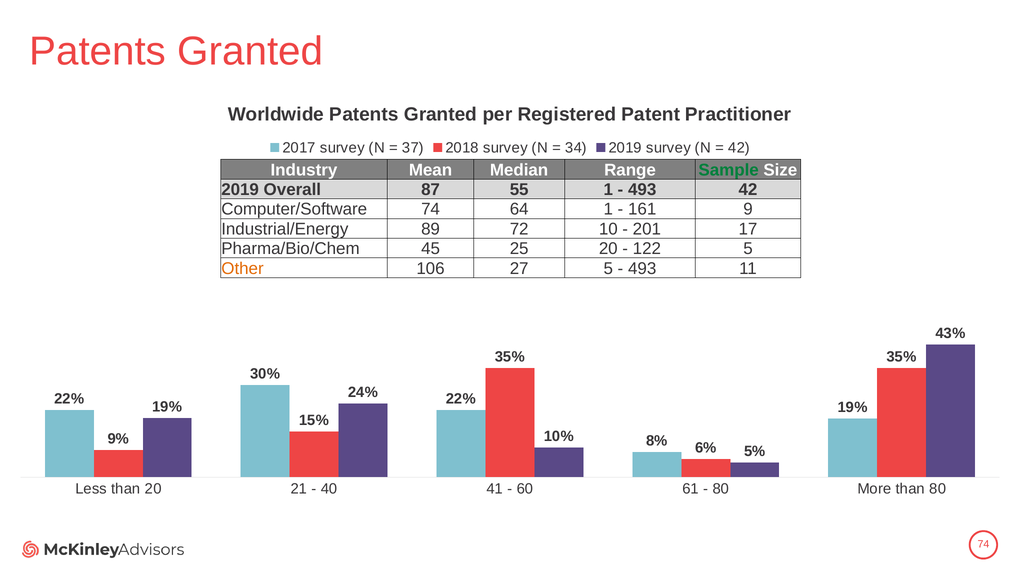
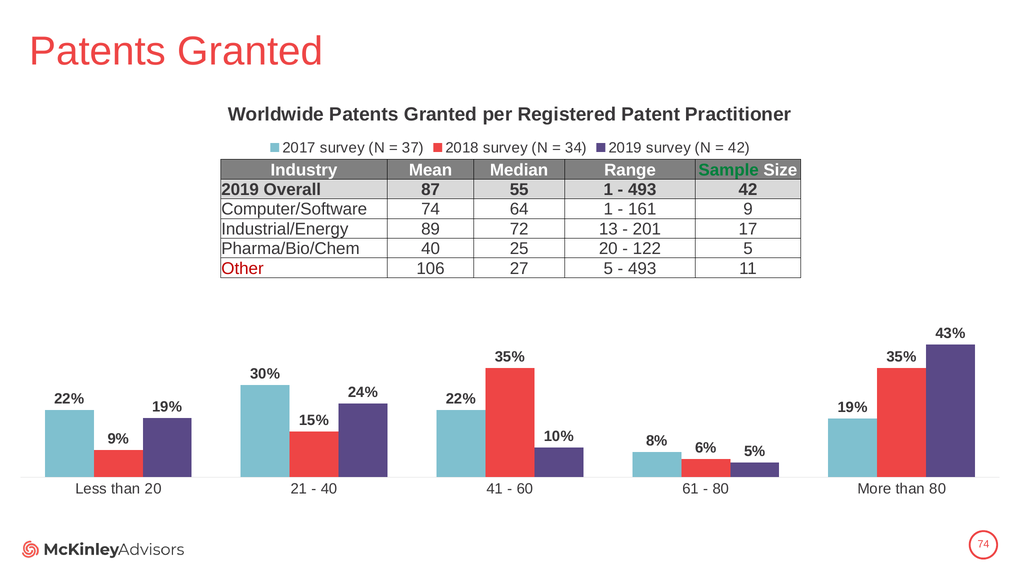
10: 10 -> 13 (608, 229)
Pharma/Bio/Chem 45: 45 -> 40 (431, 249)
Other colour: orange -> red (243, 268)
